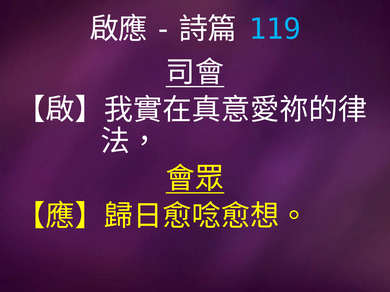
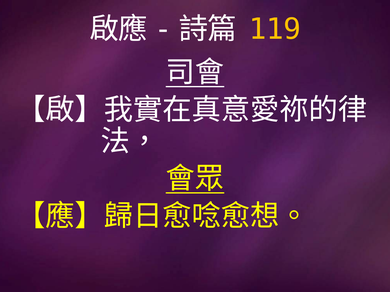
119 colour: light blue -> yellow (275, 29)
